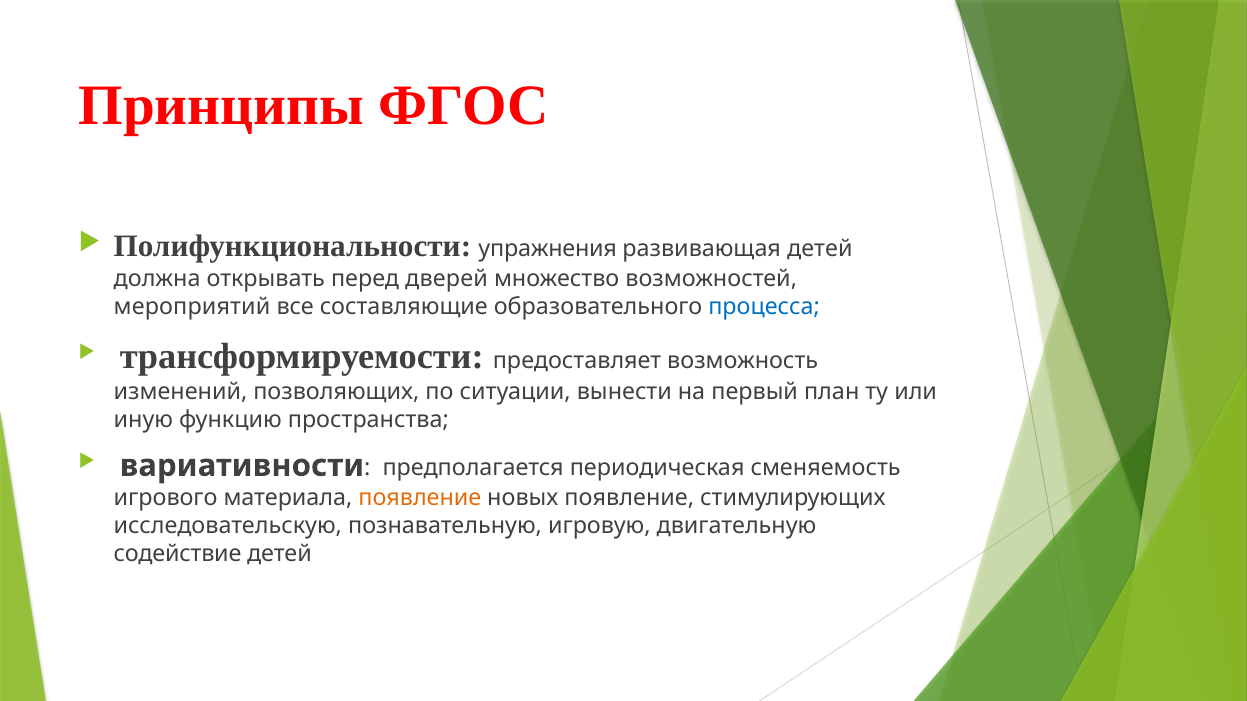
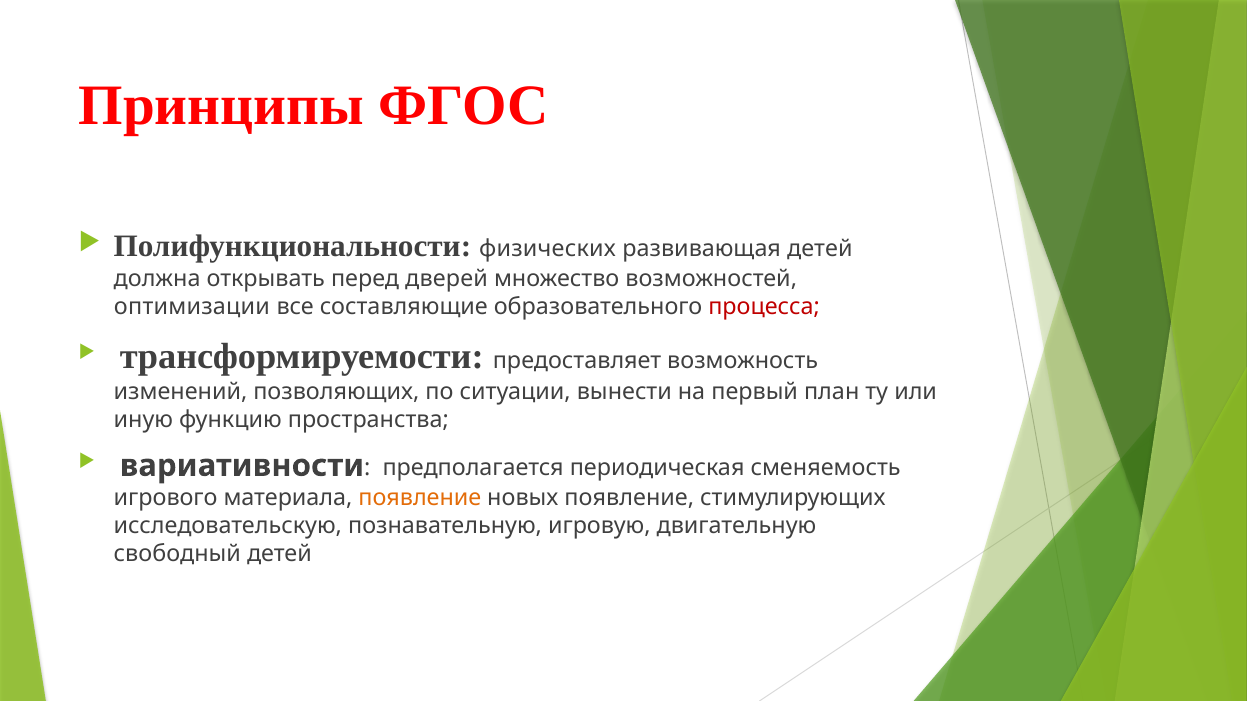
упражнения: упражнения -> физических (547, 249)
мероприятий: мероприятий -> оптимизации (192, 307)
процесса colour: blue -> red (764, 307)
содействие: содействие -> свободный (177, 554)
